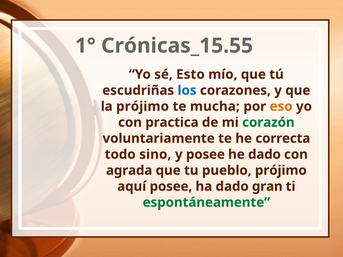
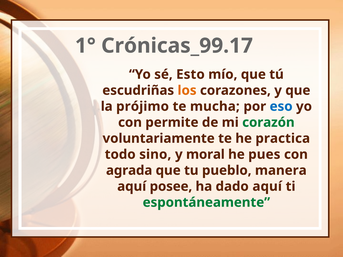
Crónicas_15.55: Crónicas_15.55 -> Crónicas_99.17 (177, 46)
los colour: blue -> orange (187, 90)
eso colour: orange -> blue (281, 106)
practica: practica -> permite (172, 123)
correcta: correcta -> practica (283, 139)
y posee: posee -> moral (205, 155)
he dado: dado -> pues (264, 155)
pueblo prójimo: prójimo -> manera (281, 171)
dado gran: gran -> aquí (267, 187)
